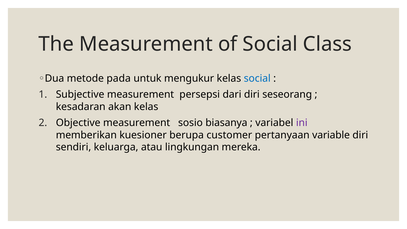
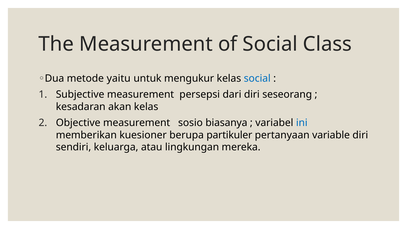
pada: pada -> yaitu (119, 79)
ini colour: purple -> blue (302, 123)
customer: customer -> partikuler (229, 135)
